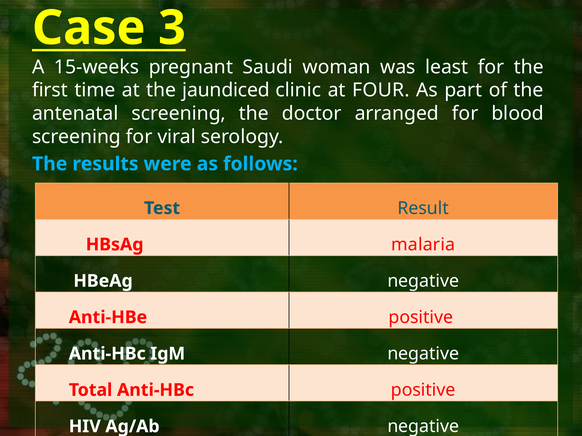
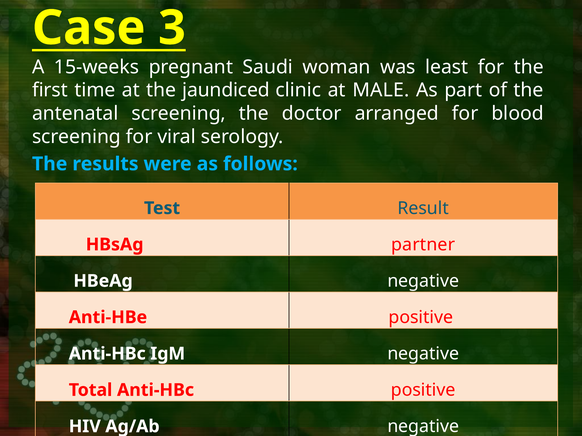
FOUR: FOUR -> MALE (381, 90)
malaria: malaria -> partner (423, 245)
